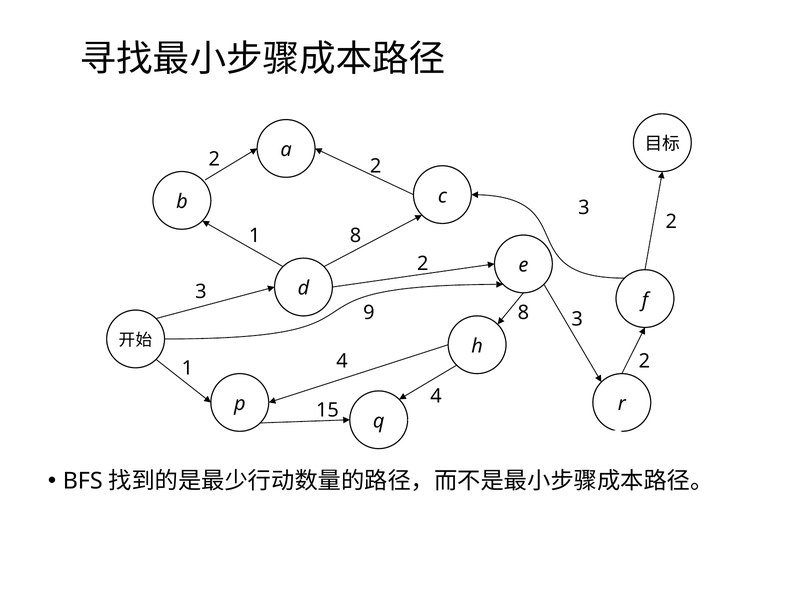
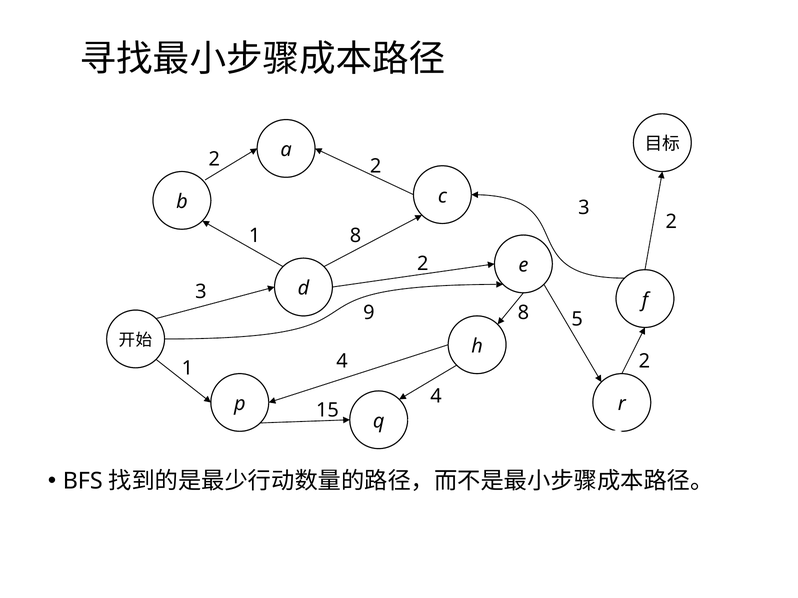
9 3: 3 -> 5 (577, 320)
